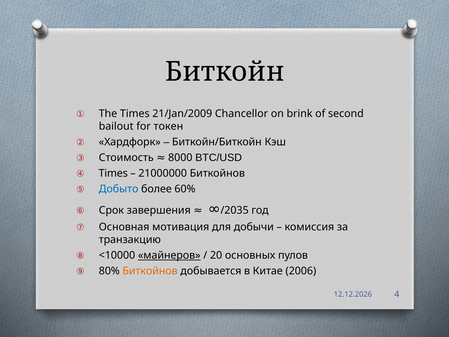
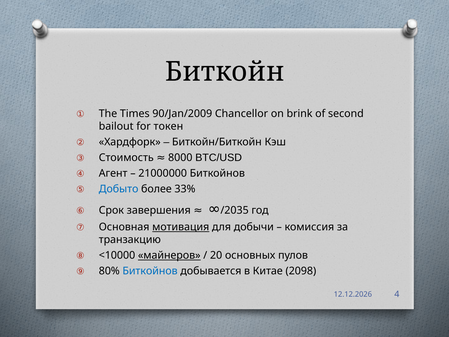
21/Jan/2009: 21/Jan/2009 -> 90/Jan/2009 (182, 113)
Times: Times -> Агент (113, 173)
60%: 60% -> 33% (185, 189)
мотивация underline: none -> present (181, 227)
Биткойнов colour: orange -> blue (150, 271)
2006: 2006 -> 2098 (301, 271)
